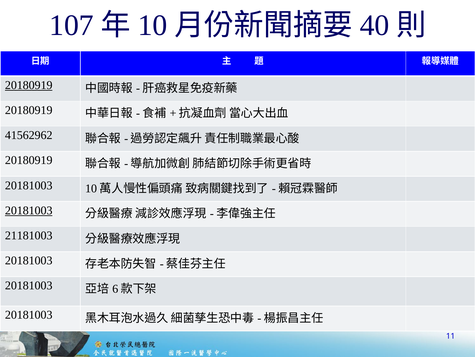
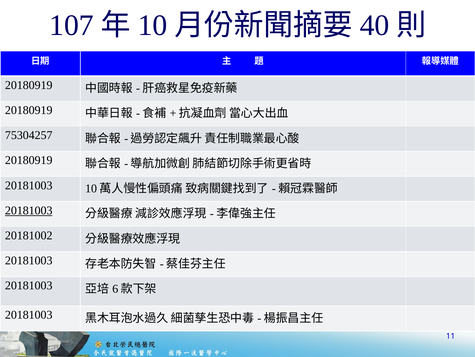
20180919 underline: present -> none (29, 85)
41562962: 41562962 -> 75304257 (29, 135)
21181003: 21181003 -> 20181002 (29, 235)
